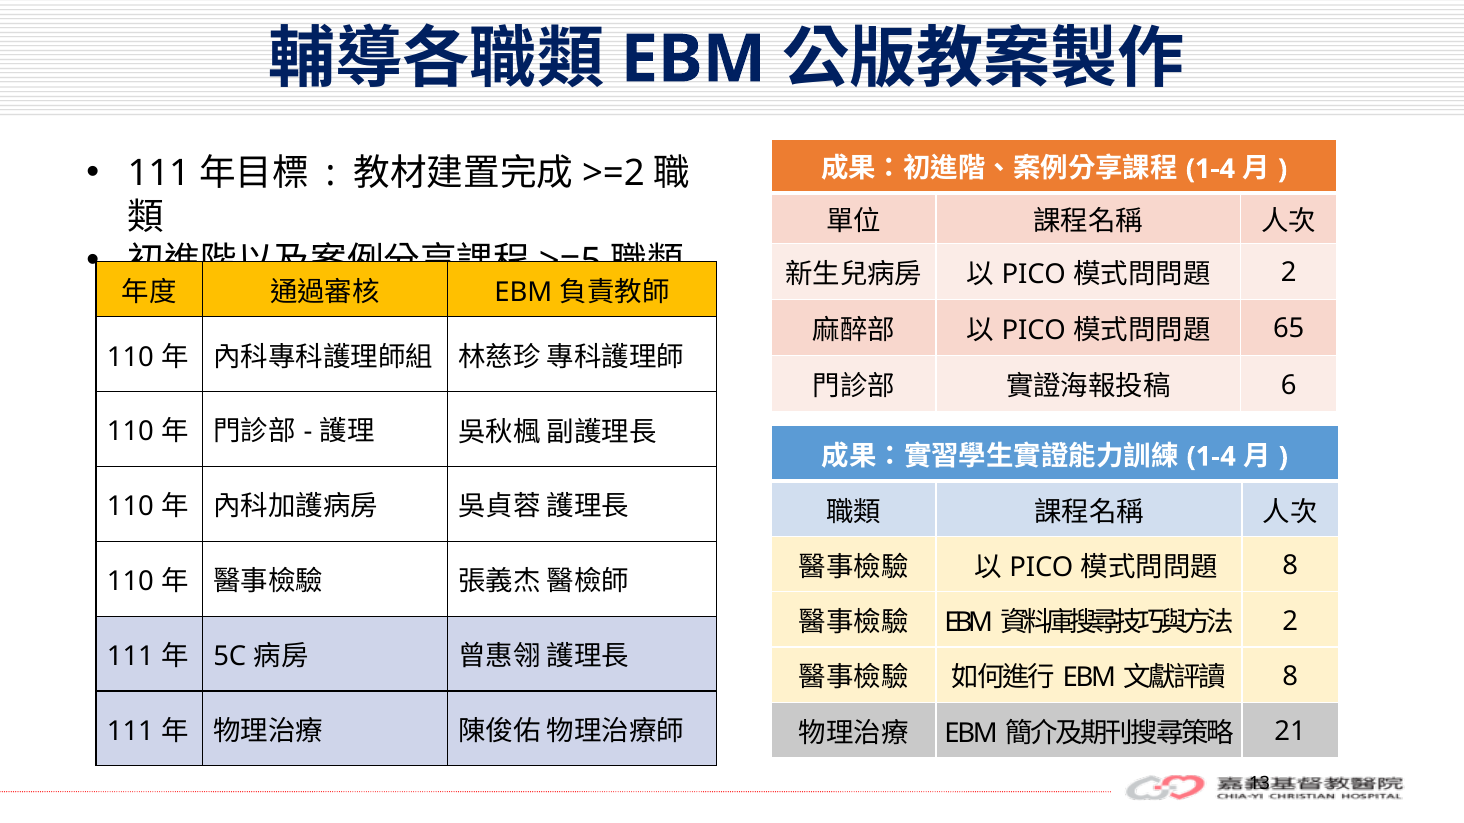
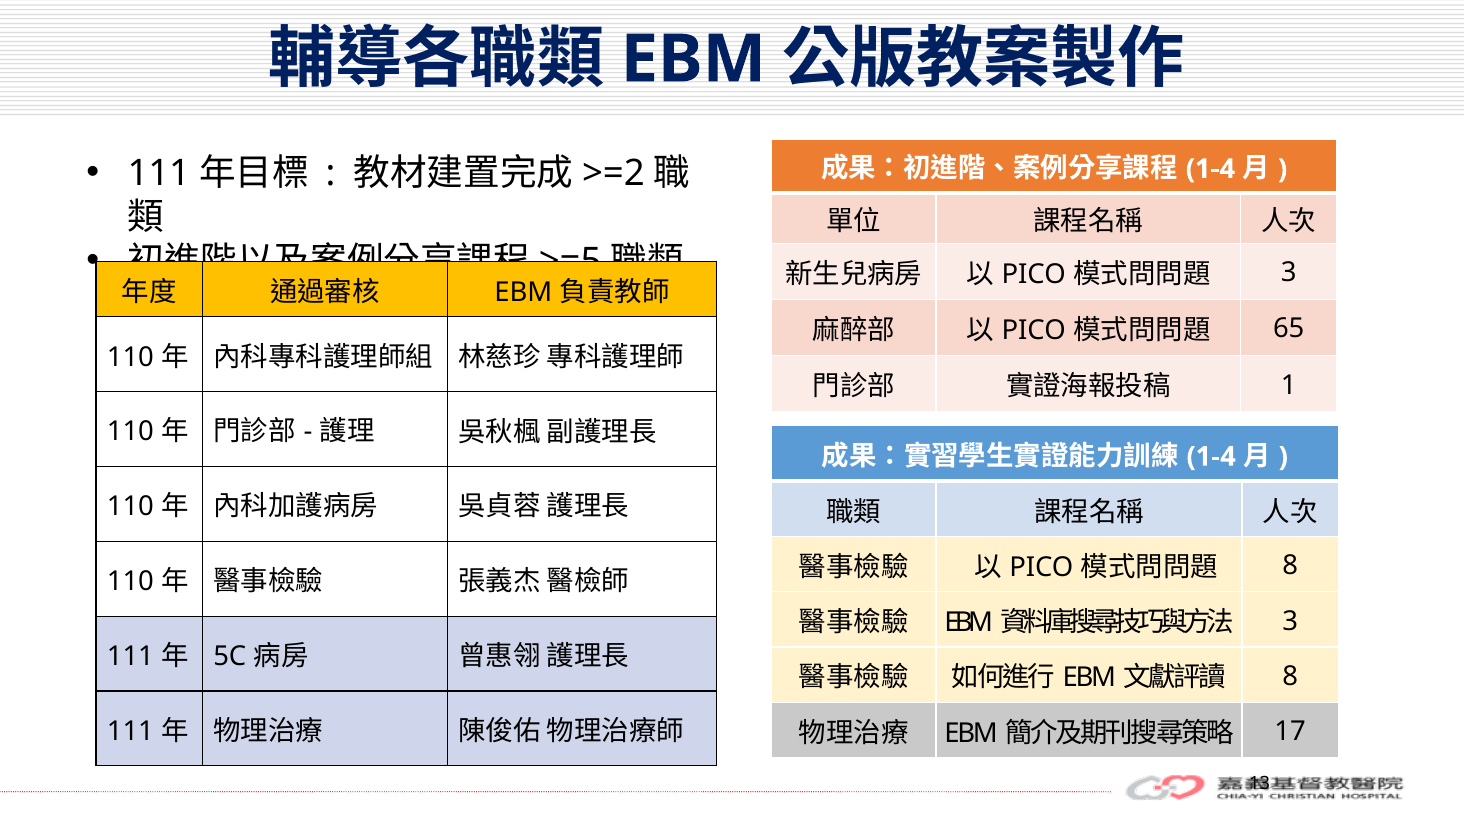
2: 2 -> 3 (1289, 273)
6: 6 -> 1 (1289, 385)
2: 2 -> 3 (1290, 622)
21: 21 -> 17 (1290, 732)
